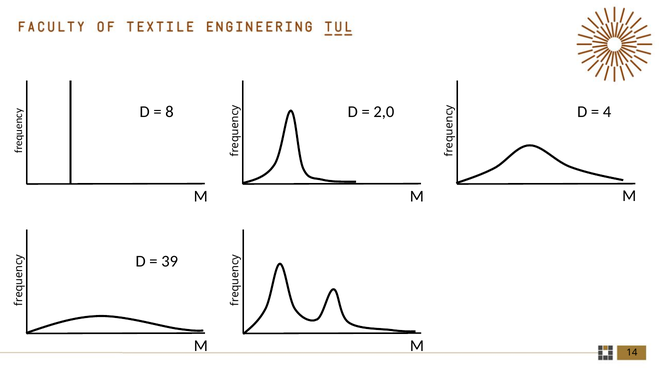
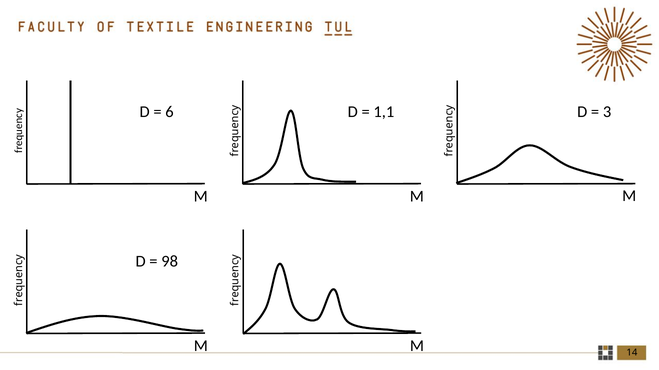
2,0: 2,0 -> 1,1 (384, 112)
4: 4 -> 3 (607, 112)
8: 8 -> 6 (170, 112)
39: 39 -> 98 (170, 262)
